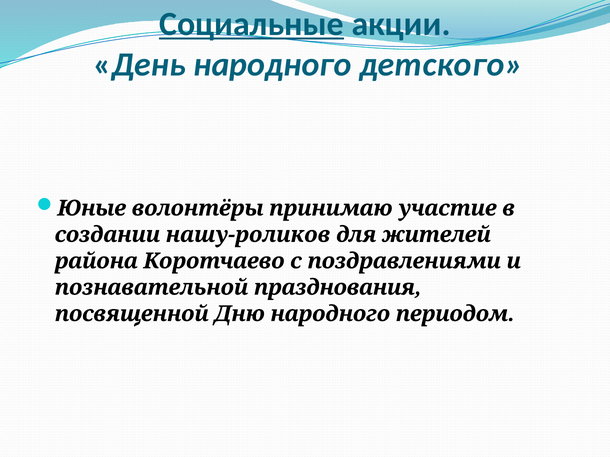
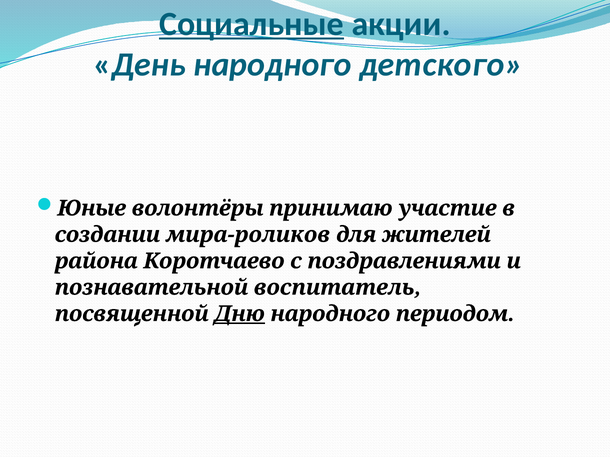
нашу-роликов: нашу-роликов -> мира-роликов (248, 235)
празднования: празднования -> воспитатель (338, 288)
Дню underline: none -> present (240, 314)
